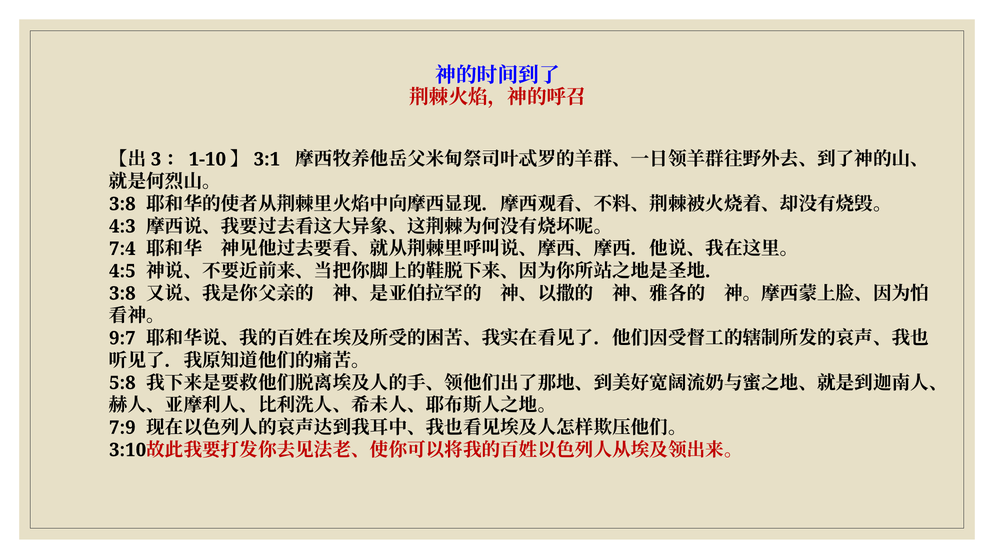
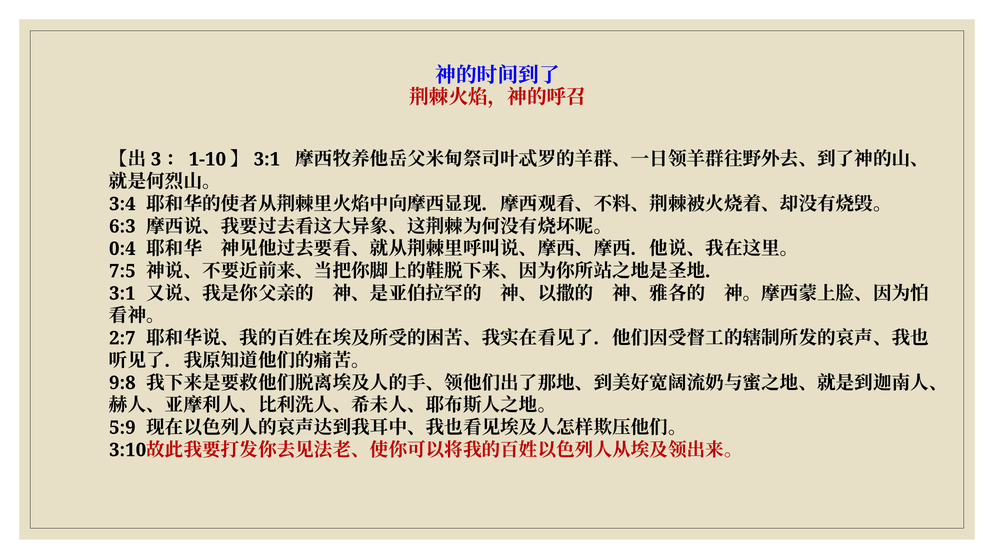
3:8: 3:8 -> 3:4 (122, 204)
4:3: 4:3 -> 6:3 (122, 226)
7:4: 7:4 -> 0:4 (122, 249)
4:5: 4:5 -> 7:5 (122, 271)
3:8: 3:8 -> 3:1 (122, 294)
9:7: 9:7 -> 2:7 (122, 338)
5:8: 5:8 -> 9:8 (122, 383)
7:9: 7:9 -> 5:9 (122, 428)
